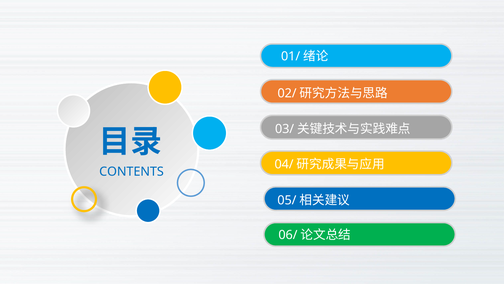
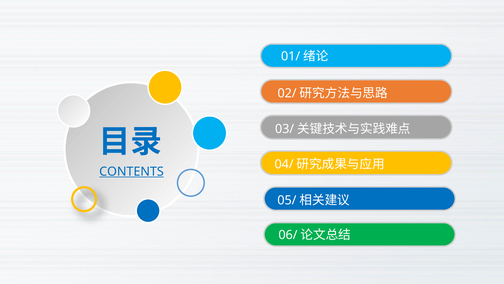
CONTENTS underline: none -> present (132, 171)
